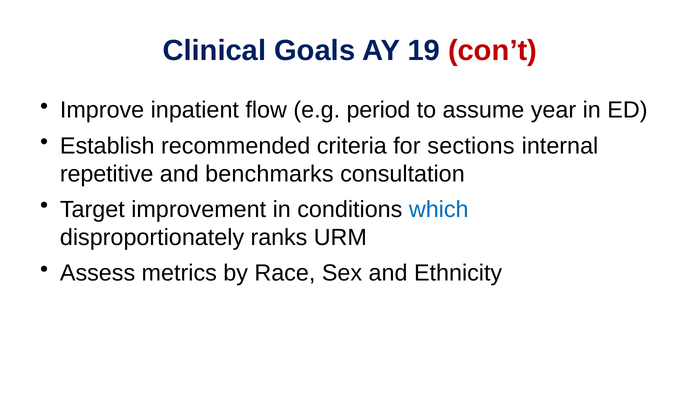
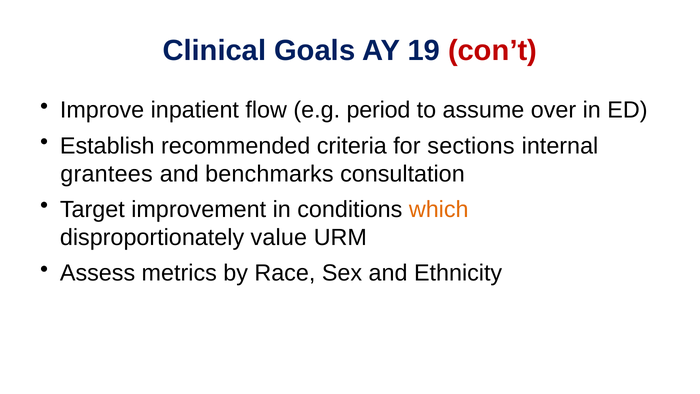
year: year -> over (553, 110)
repetitive: repetitive -> grantees (107, 174)
which colour: blue -> orange (439, 209)
ranks: ranks -> value (279, 237)
